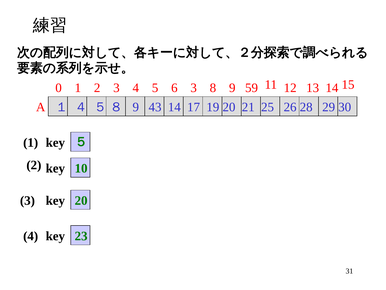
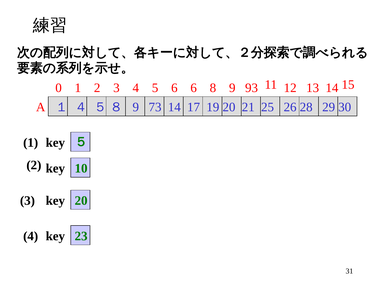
5 3: 3 -> 6 (194, 88)
59: 59 -> 93 (252, 88)
43: 43 -> 73 (155, 107)
